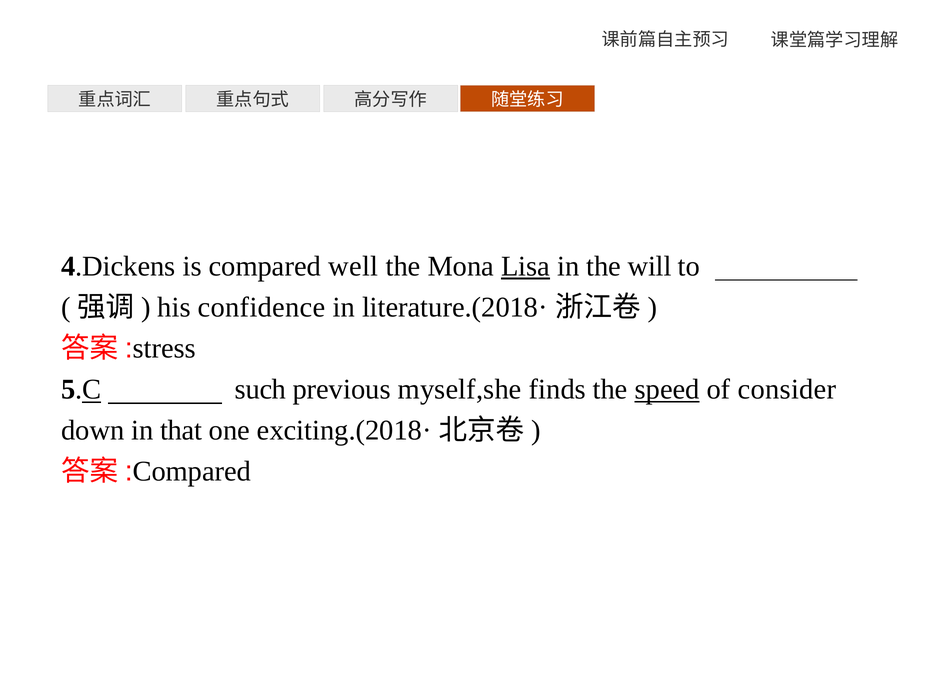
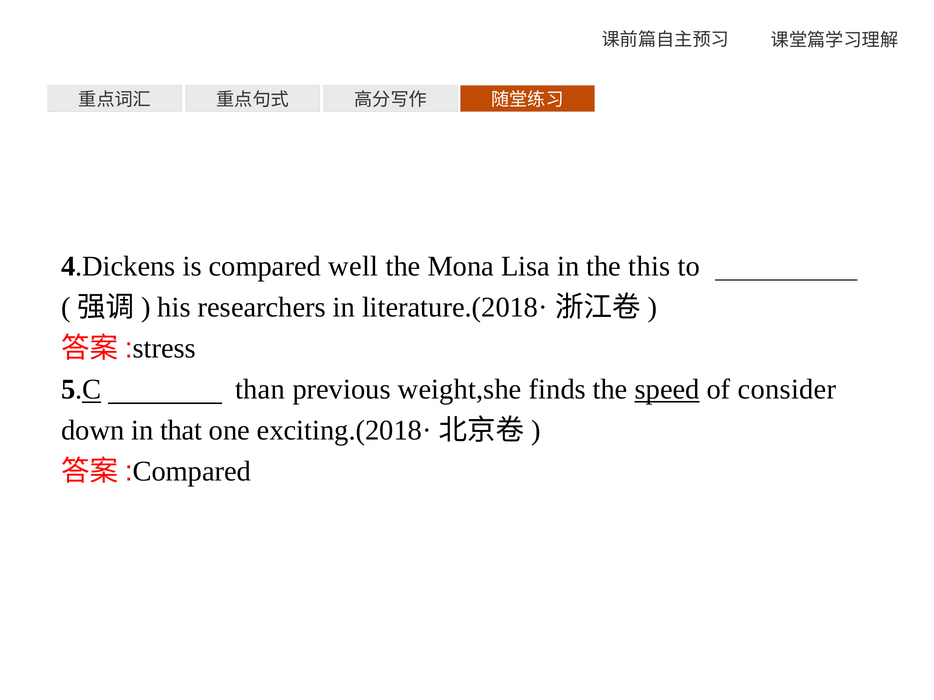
Lisa underline: present -> none (526, 267)
will: will -> this (649, 267)
confidence: confidence -> researchers (262, 308)
such: such -> than (260, 390)
myself,she: myself,she -> weight,she (460, 390)
